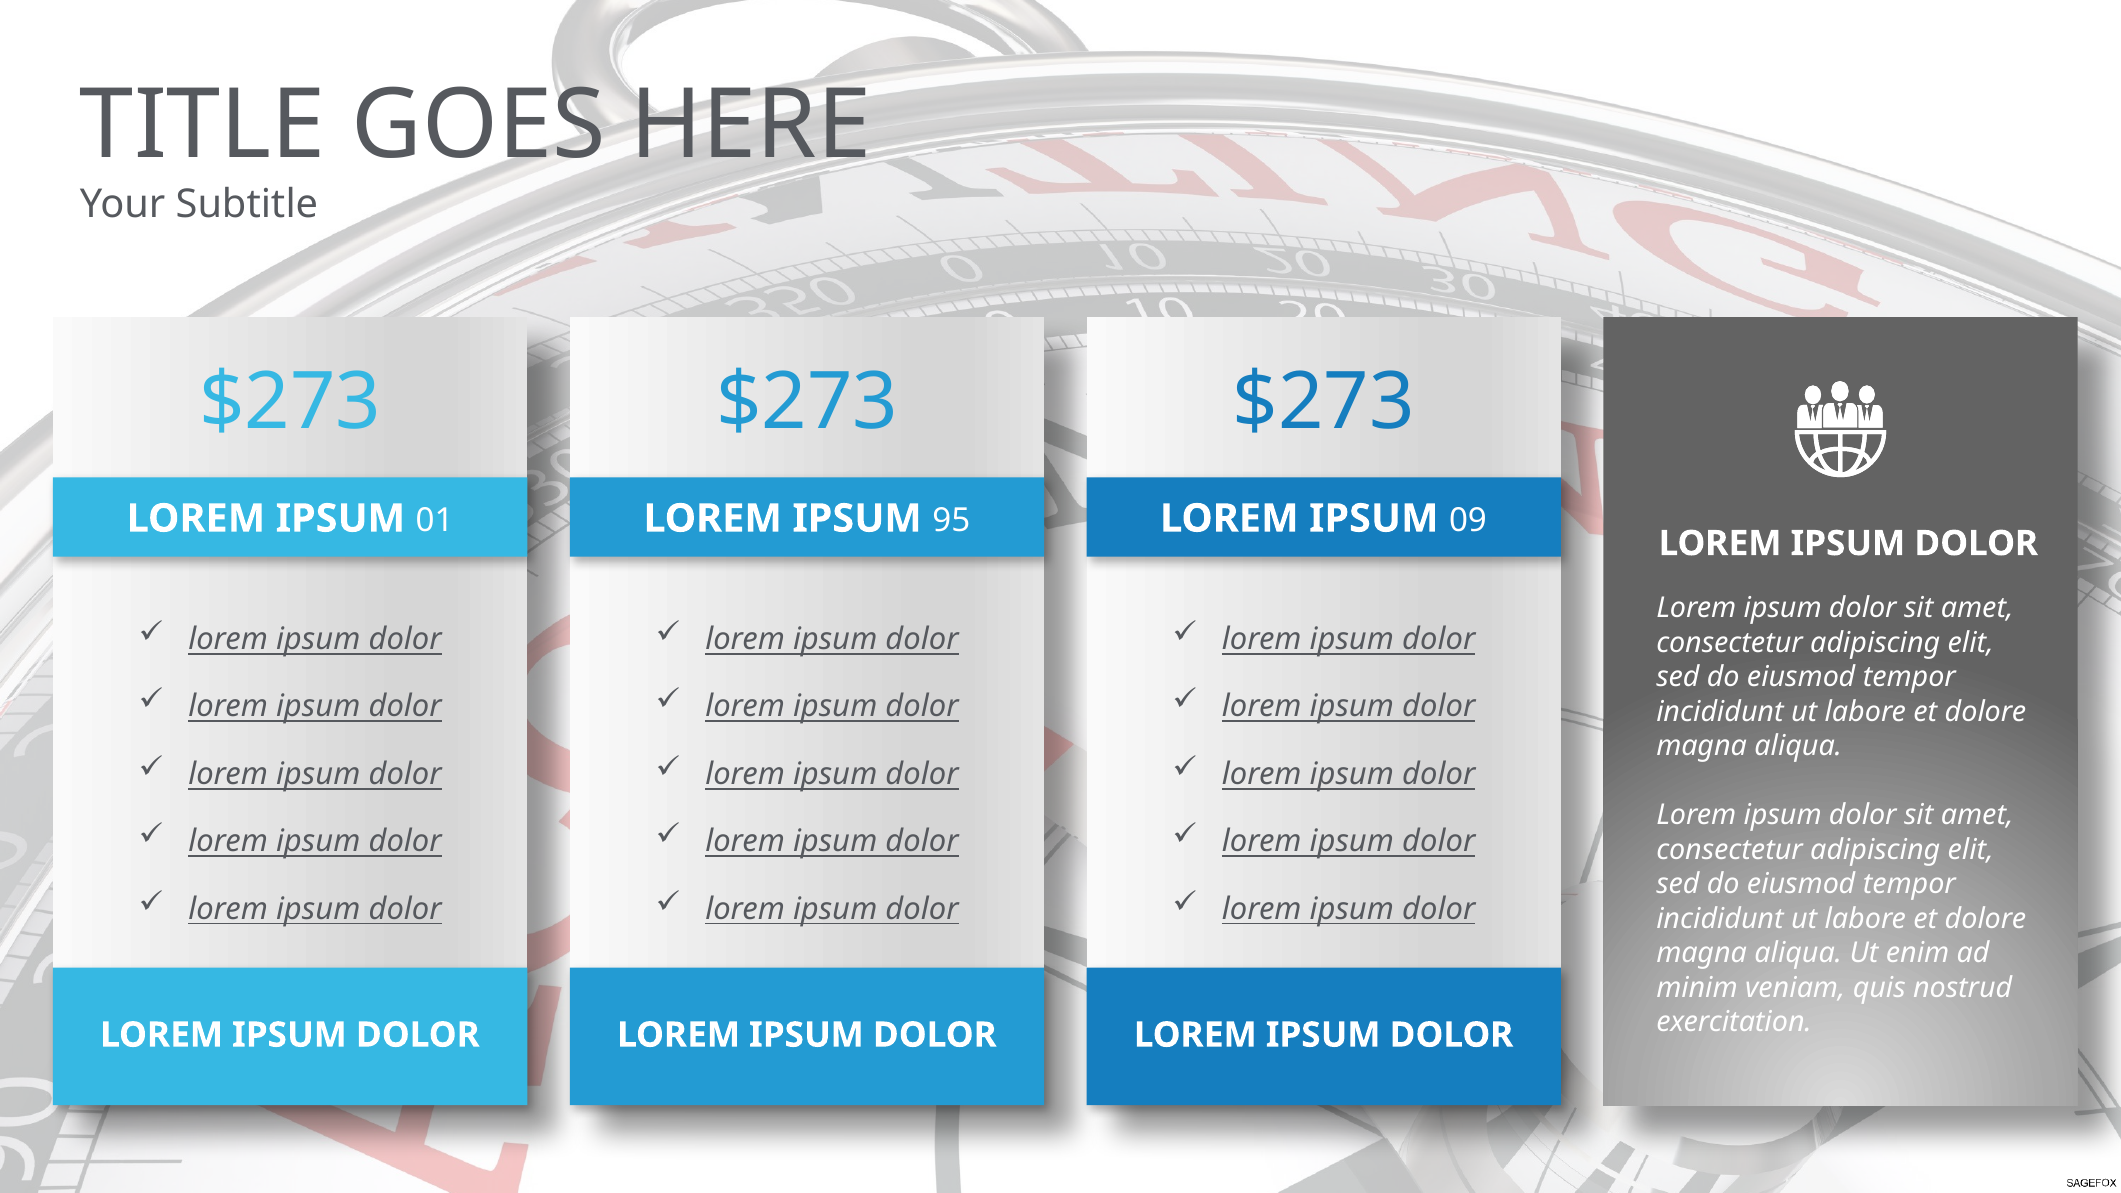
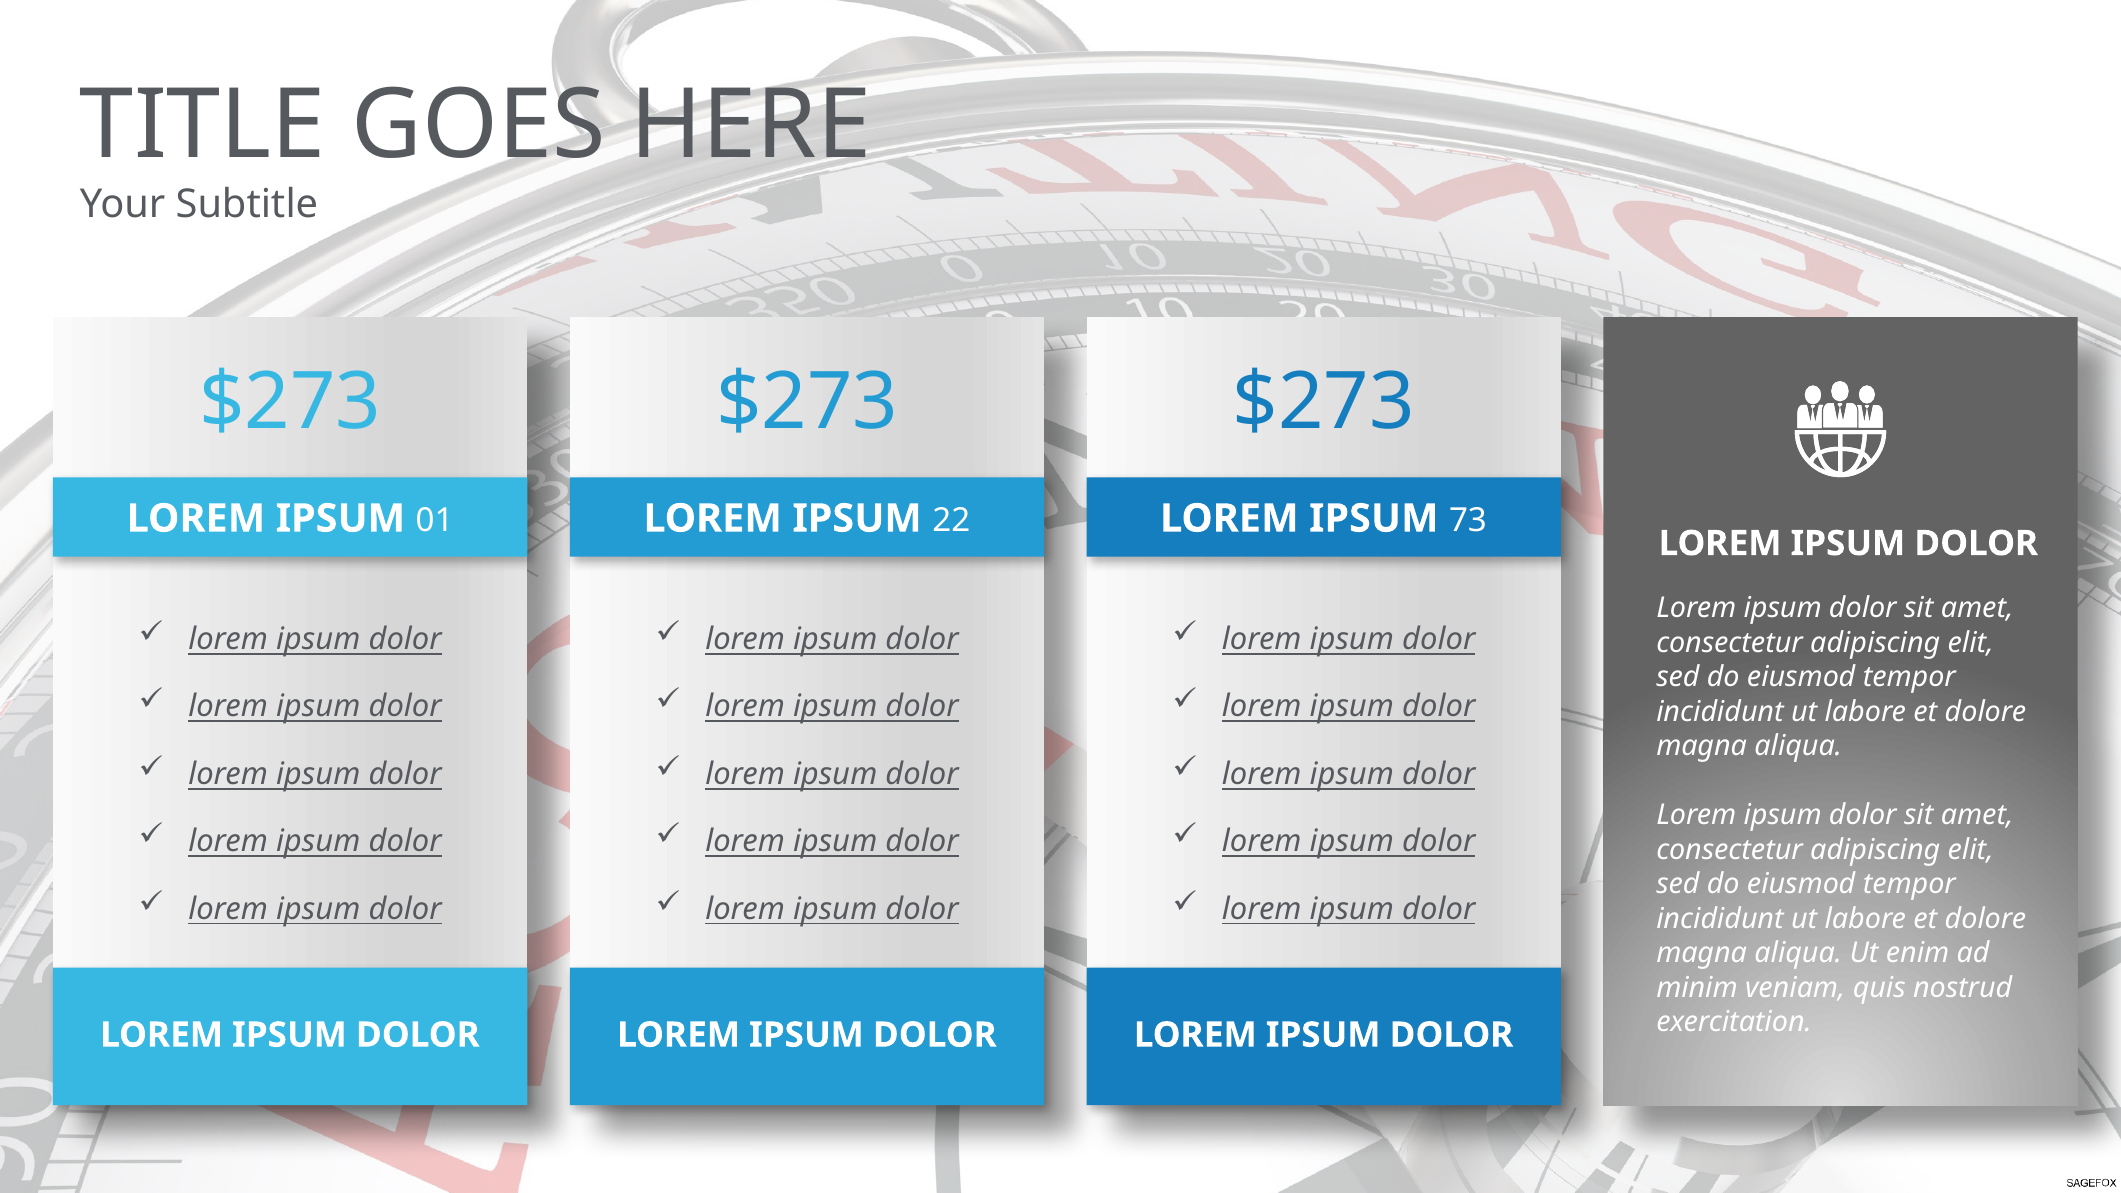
95: 95 -> 22 (951, 521)
09: 09 -> 73 (1468, 521)
